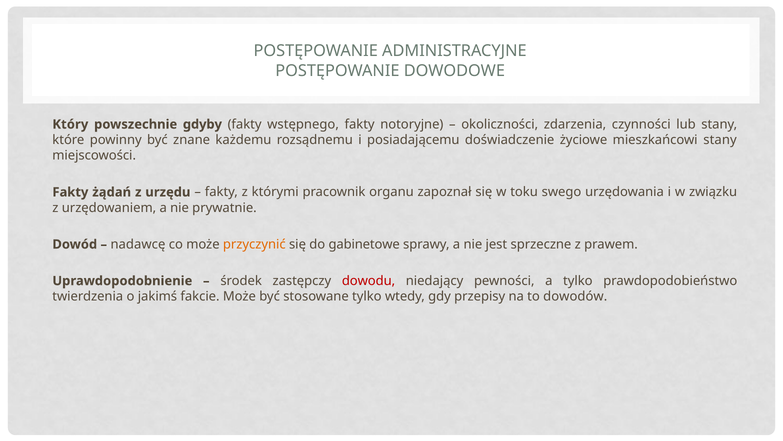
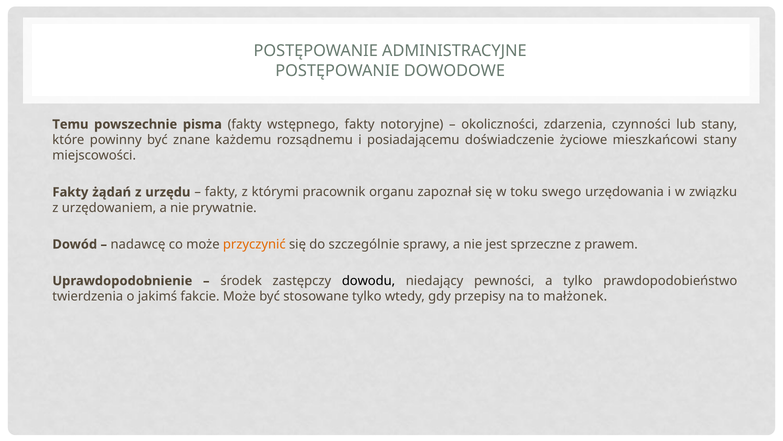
Który: Który -> Temu (70, 124)
gdyby: gdyby -> pisma (202, 124)
gabinetowe: gabinetowe -> szczególnie (364, 244)
dowodu colour: red -> black (369, 281)
dowodów: dowodów -> małżonek (575, 296)
